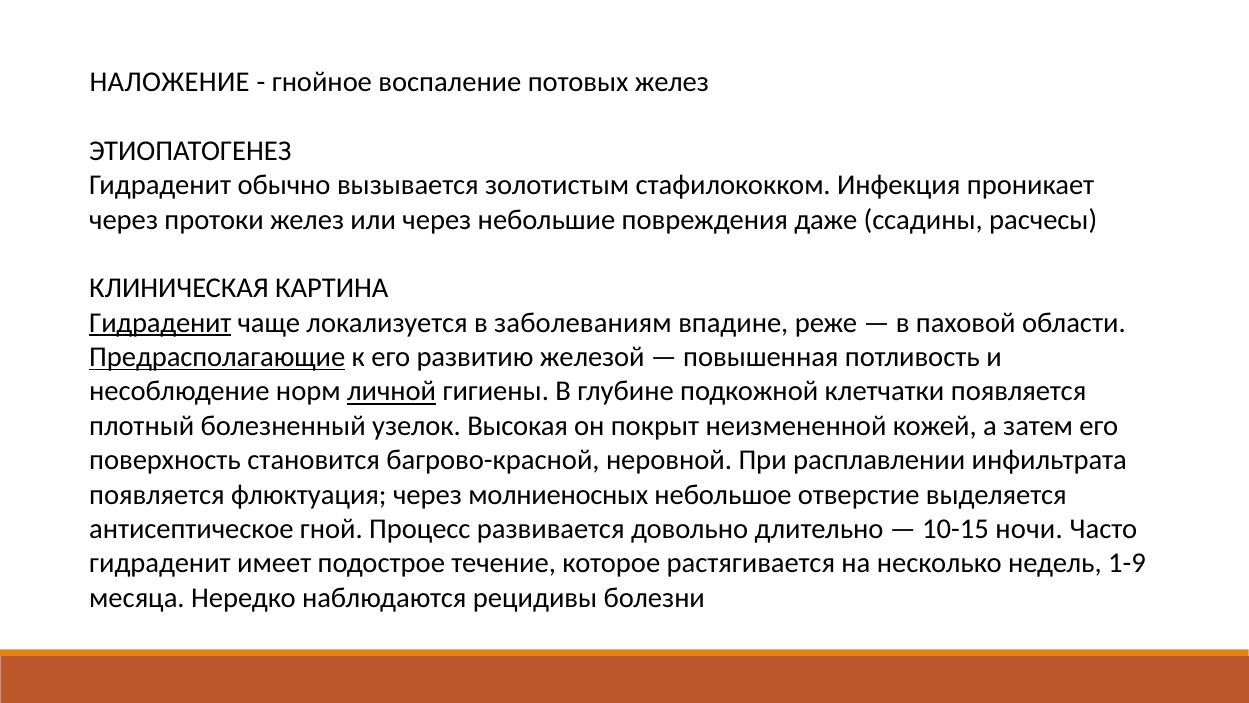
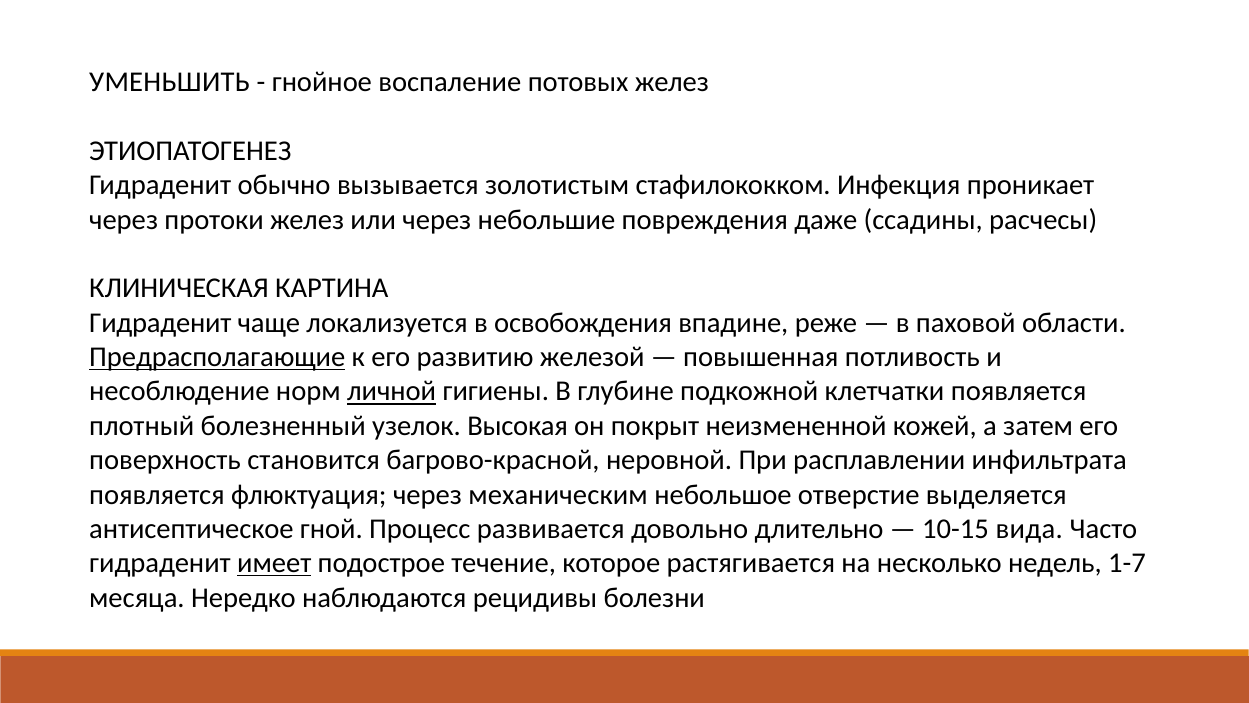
НАЛОЖЕНИЕ: НАЛОЖЕНИЕ -> УМЕНЬШИТЬ (170, 82)
Гидраденит underline: present -> none (160, 323)
заболеваниям: заболеваниям -> освобождения (583, 323)
молниеносных: молниеносных -> механическим (558, 494)
ночи: ночи -> вида (1029, 529)
имеет underline: none -> present (274, 563)
1-9: 1-9 -> 1-7 (1127, 563)
